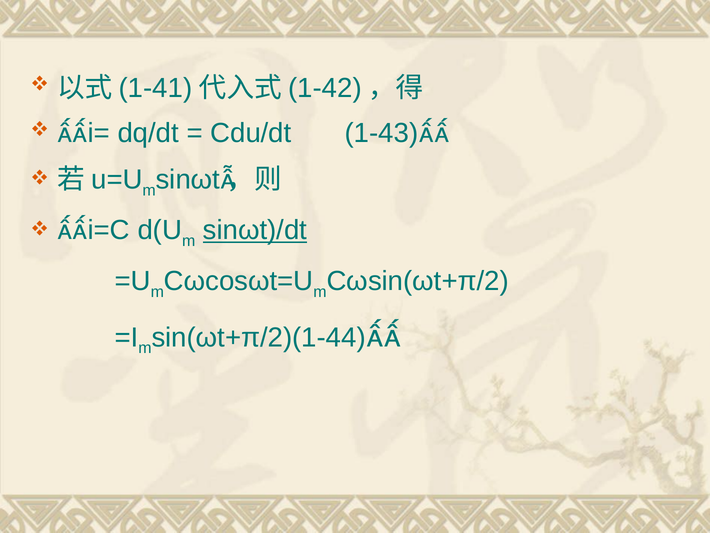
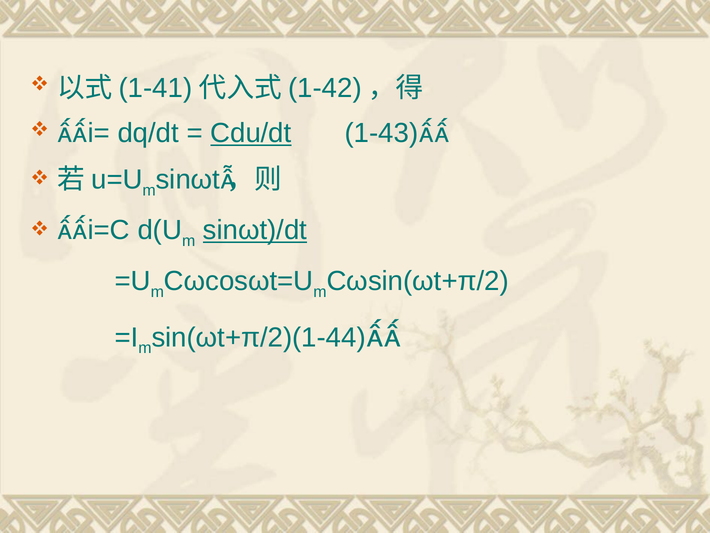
Cdu/dt underline: none -> present (251, 133)
